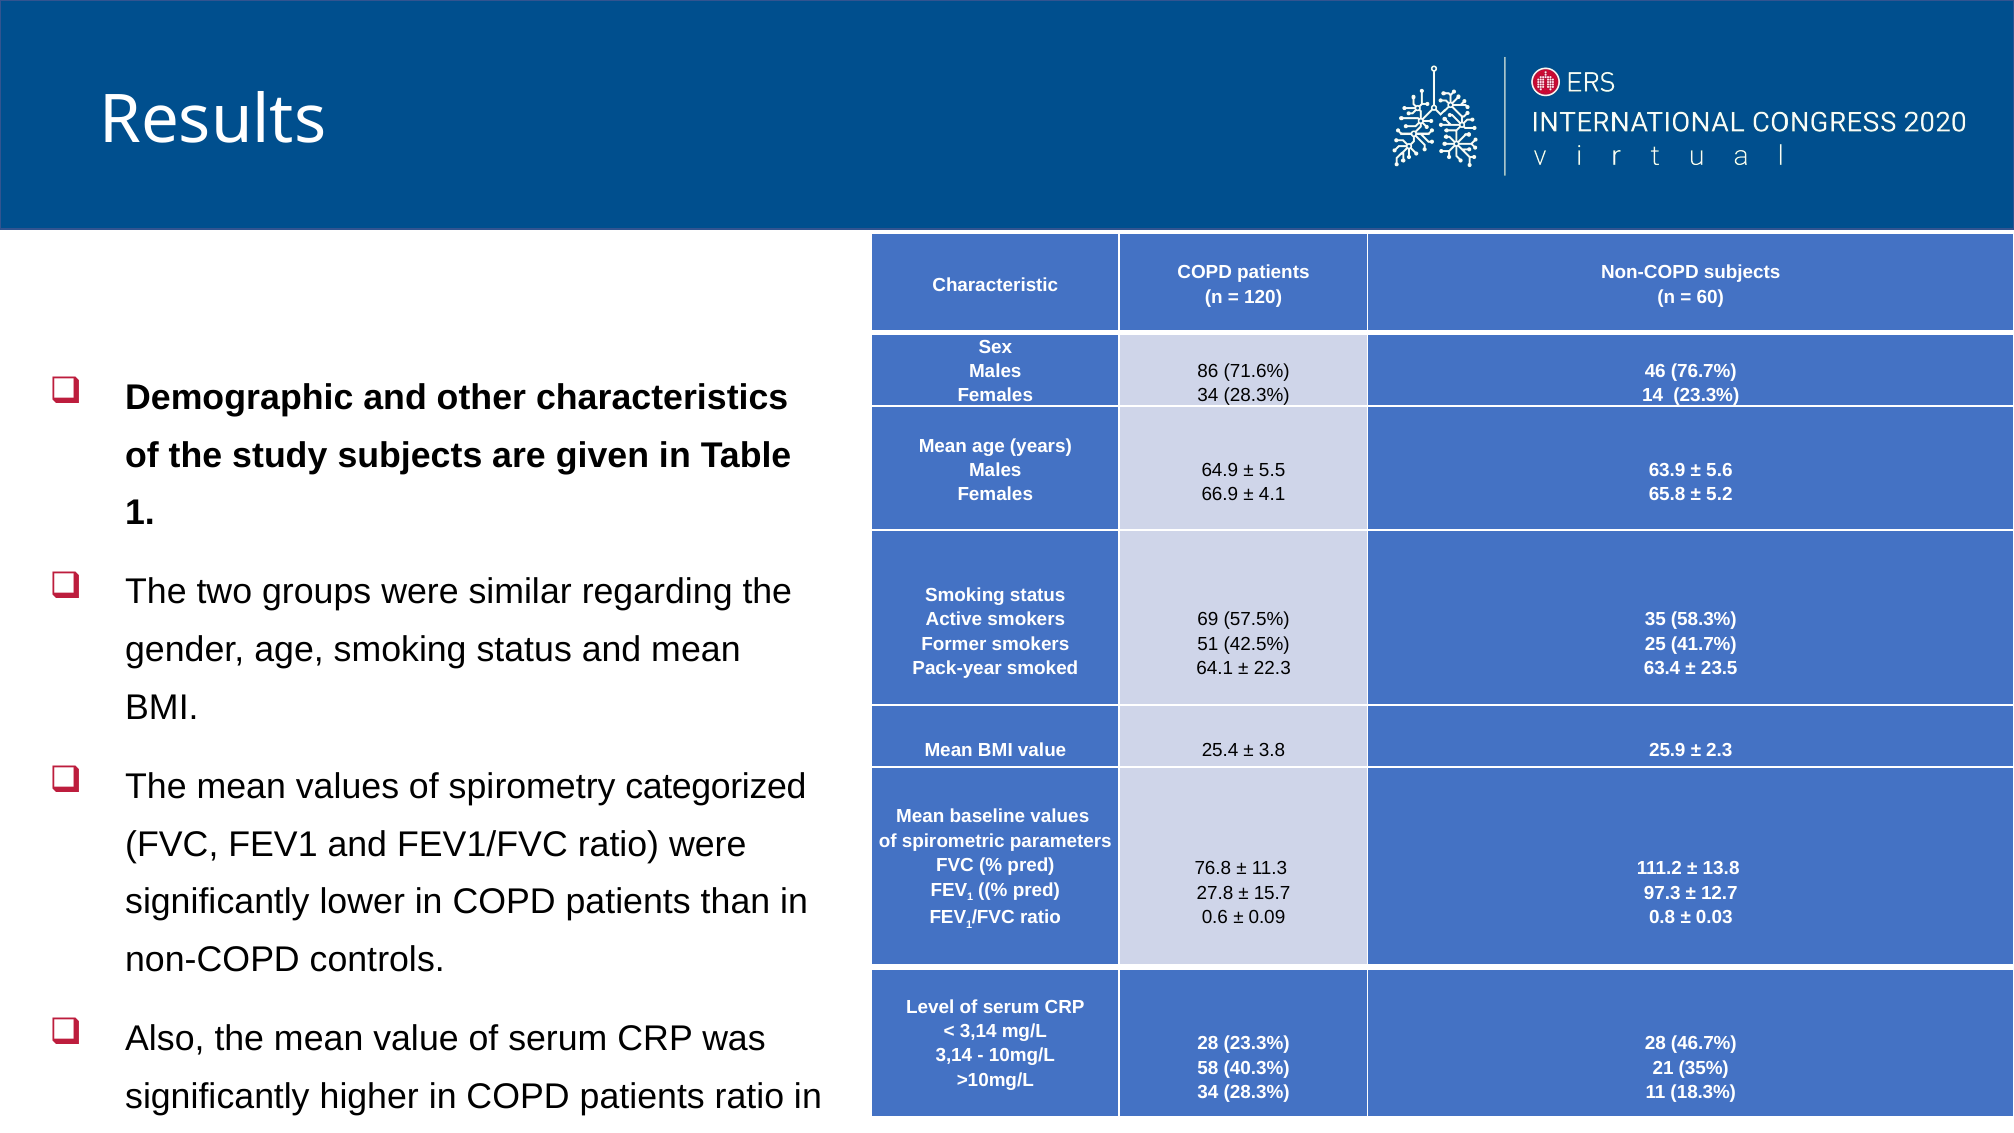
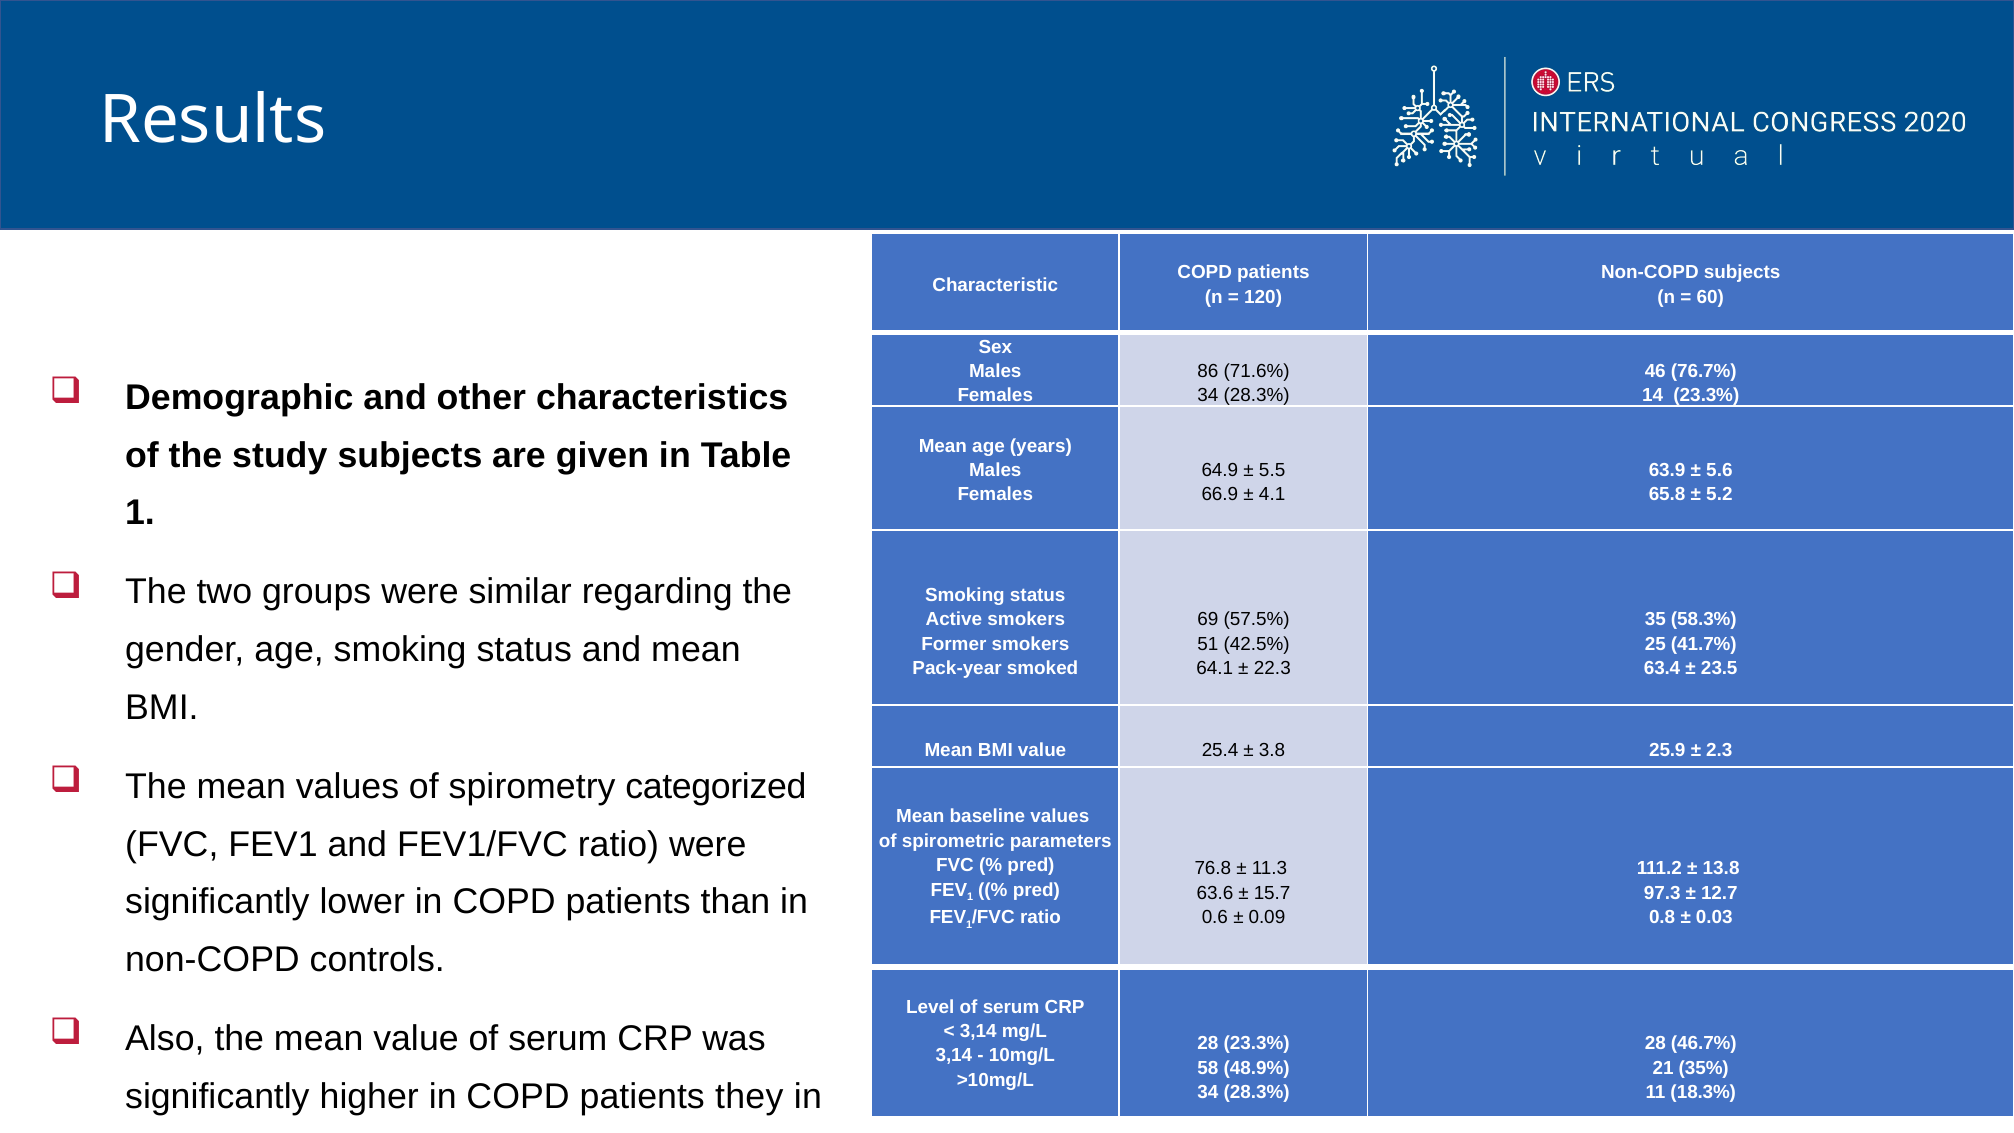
27.8: 27.8 -> 63.6 (1215, 893)
40.3%: 40.3% -> 48.9% (1257, 1068)
patients ratio: ratio -> they (749, 1096)
